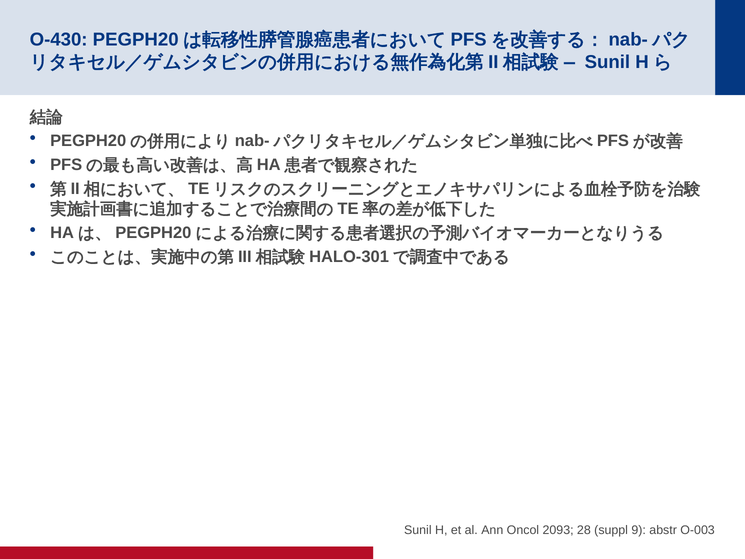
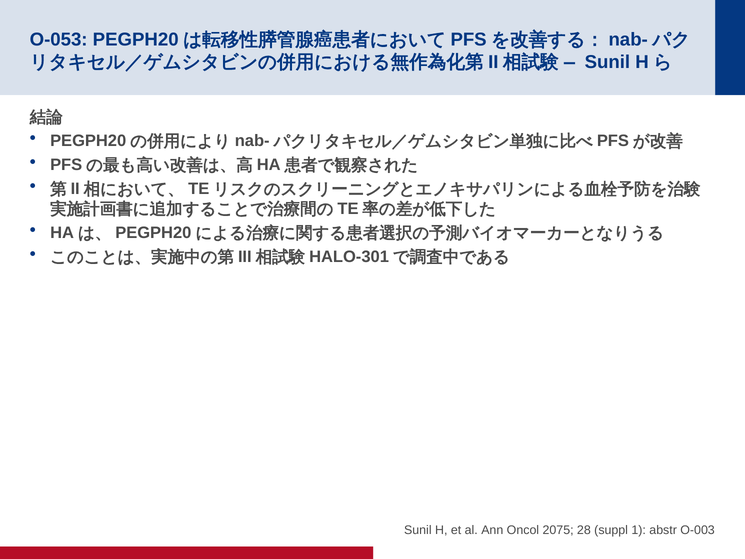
O-430: O-430 -> O-053 (59, 40)
2093: 2093 -> 2075 (558, 530)
9: 9 -> 1 (639, 530)
